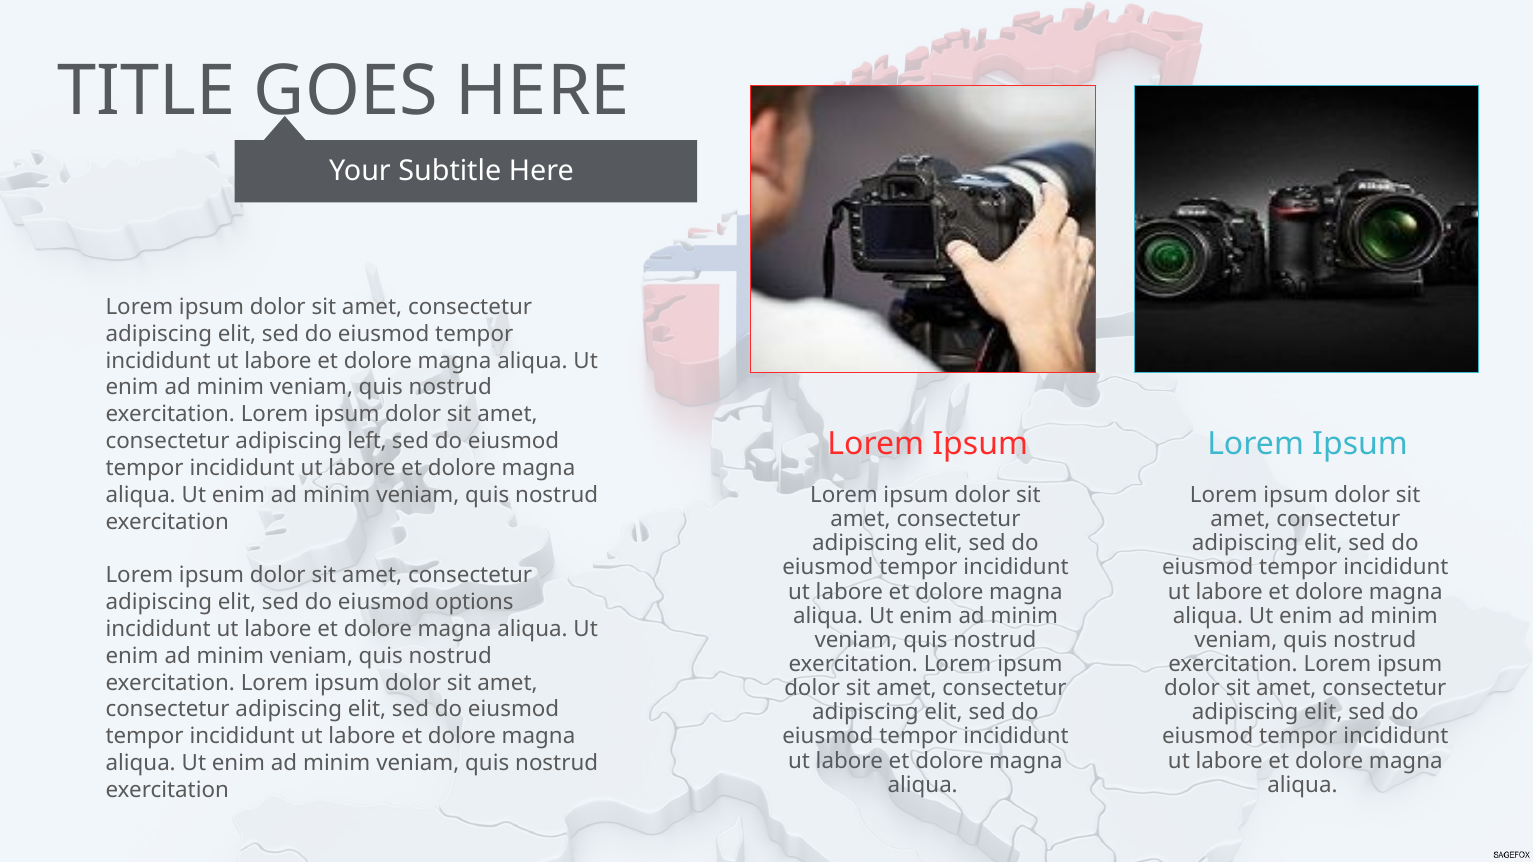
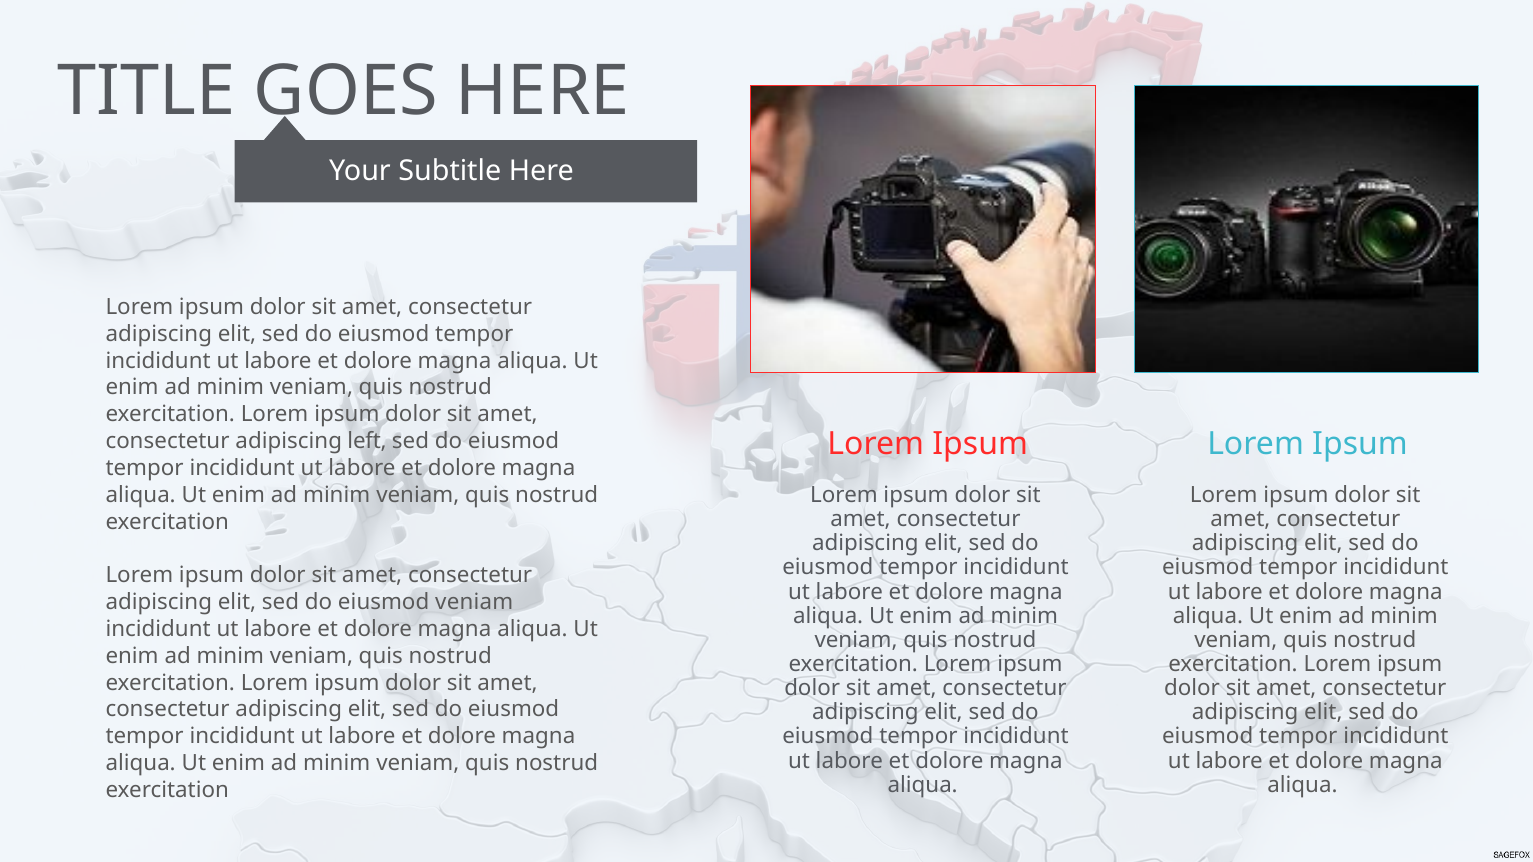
eiusmod options: options -> veniam (474, 602)
